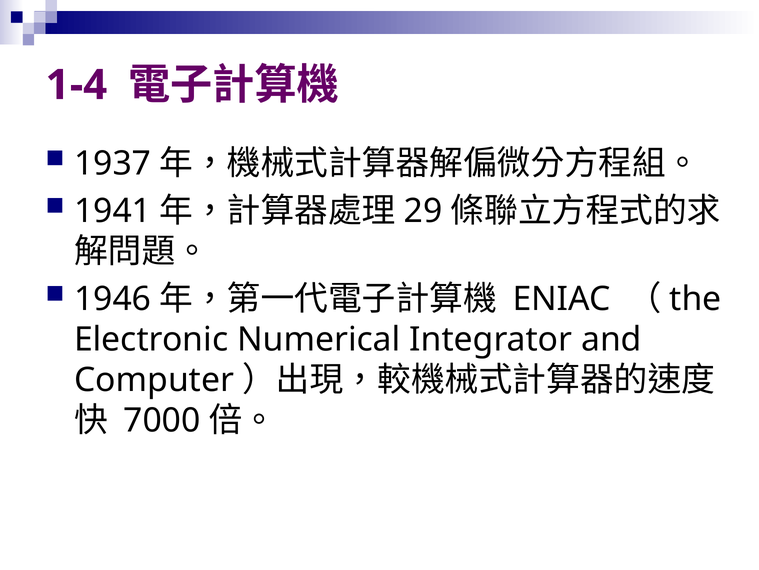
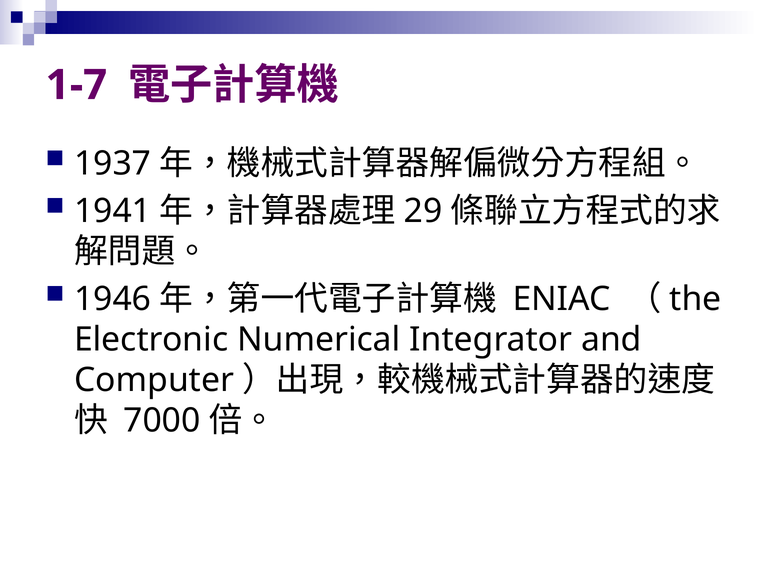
1-4: 1-4 -> 1-7 (76, 85)
